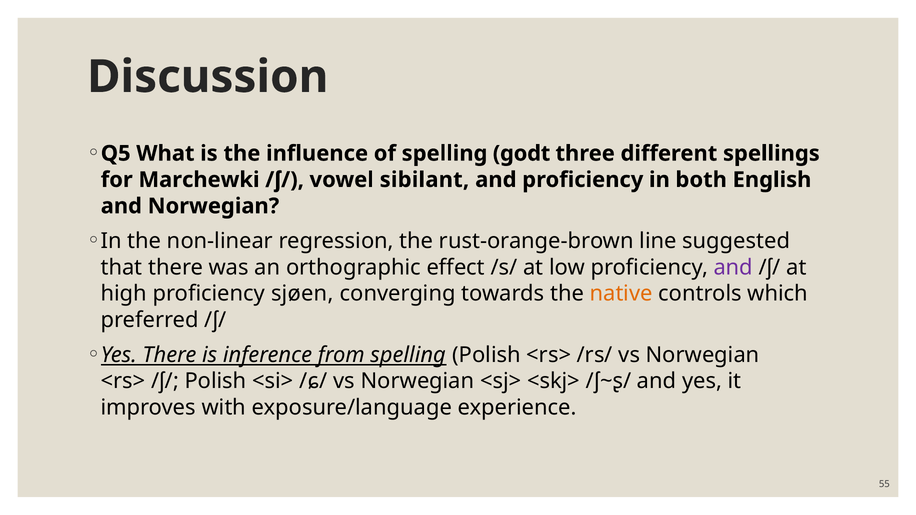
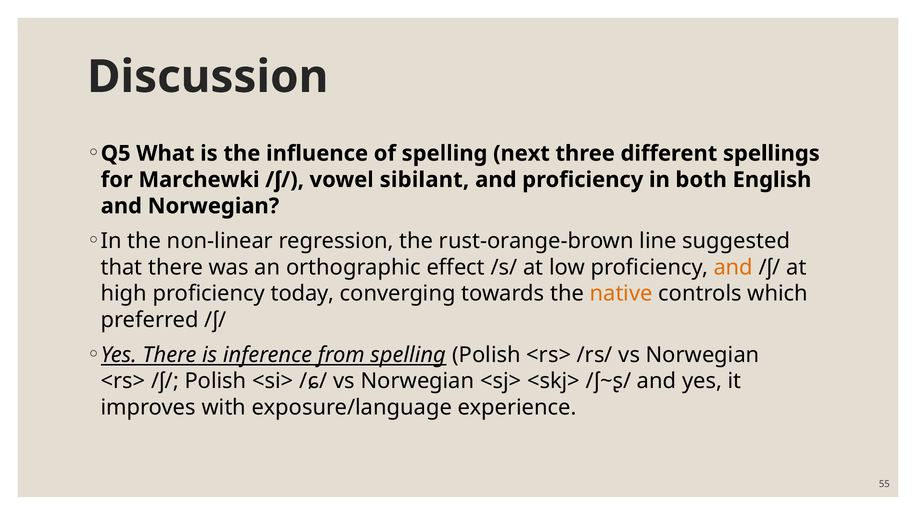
godt: godt -> next (521, 154)
and colour: purple -> orange (733, 267)
sjøen: sjøen -> today (302, 294)
